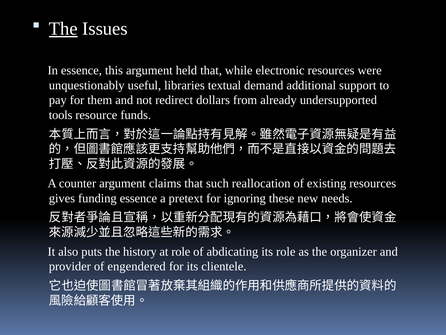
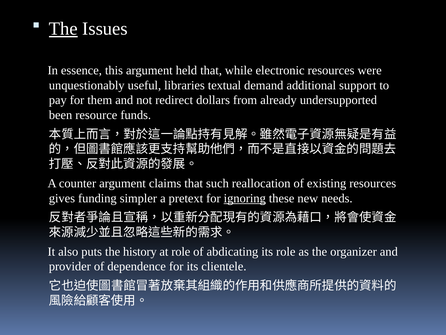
tools: tools -> been (61, 115)
funding essence: essence -> simpler (138, 198)
ignoring underline: none -> present (245, 198)
engendered: engendered -> dependence (137, 266)
